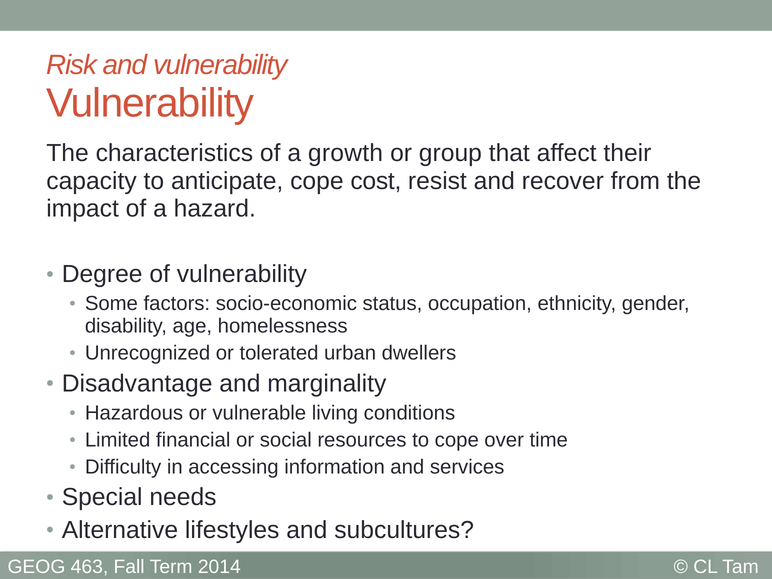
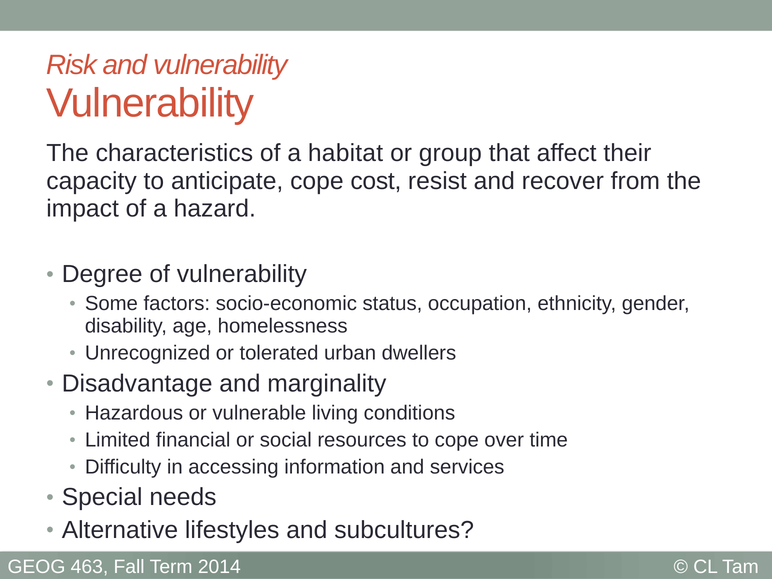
growth: growth -> habitat (346, 153)
